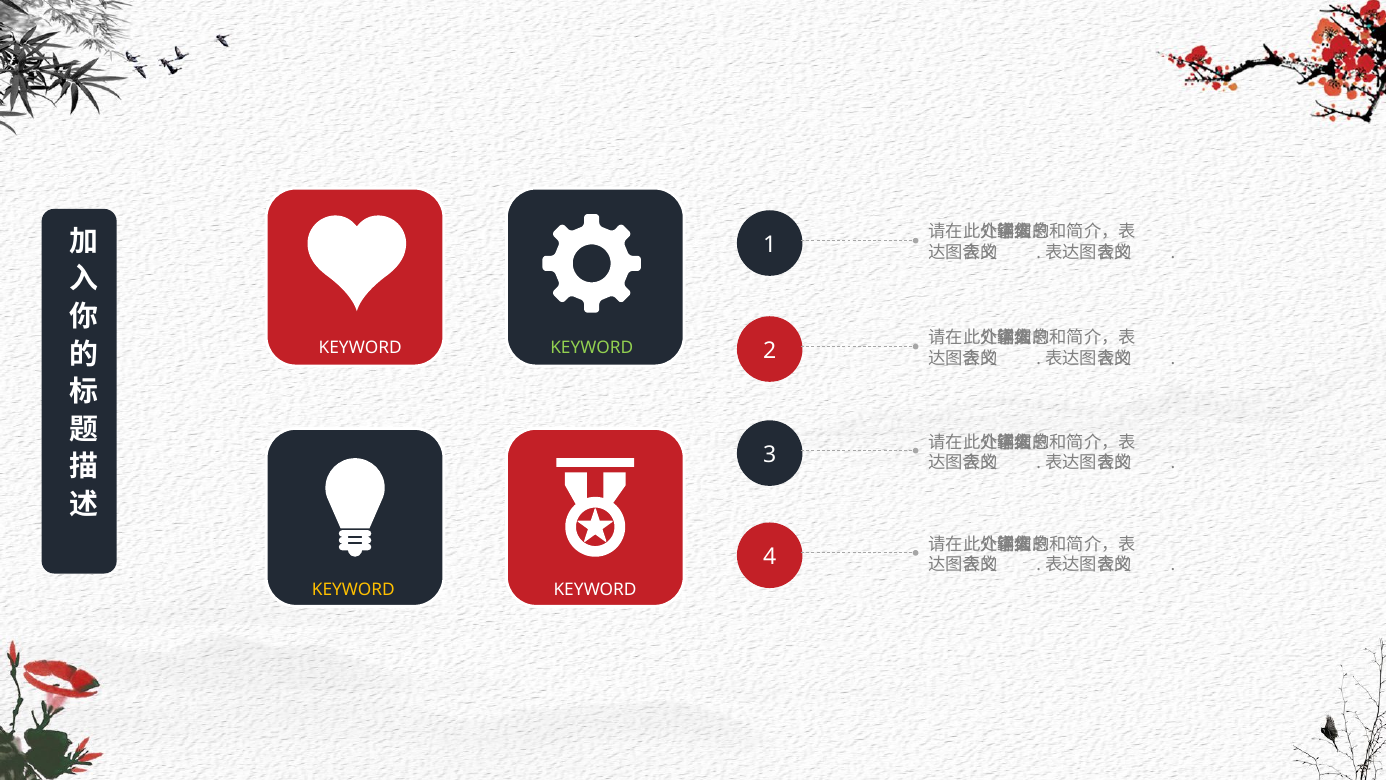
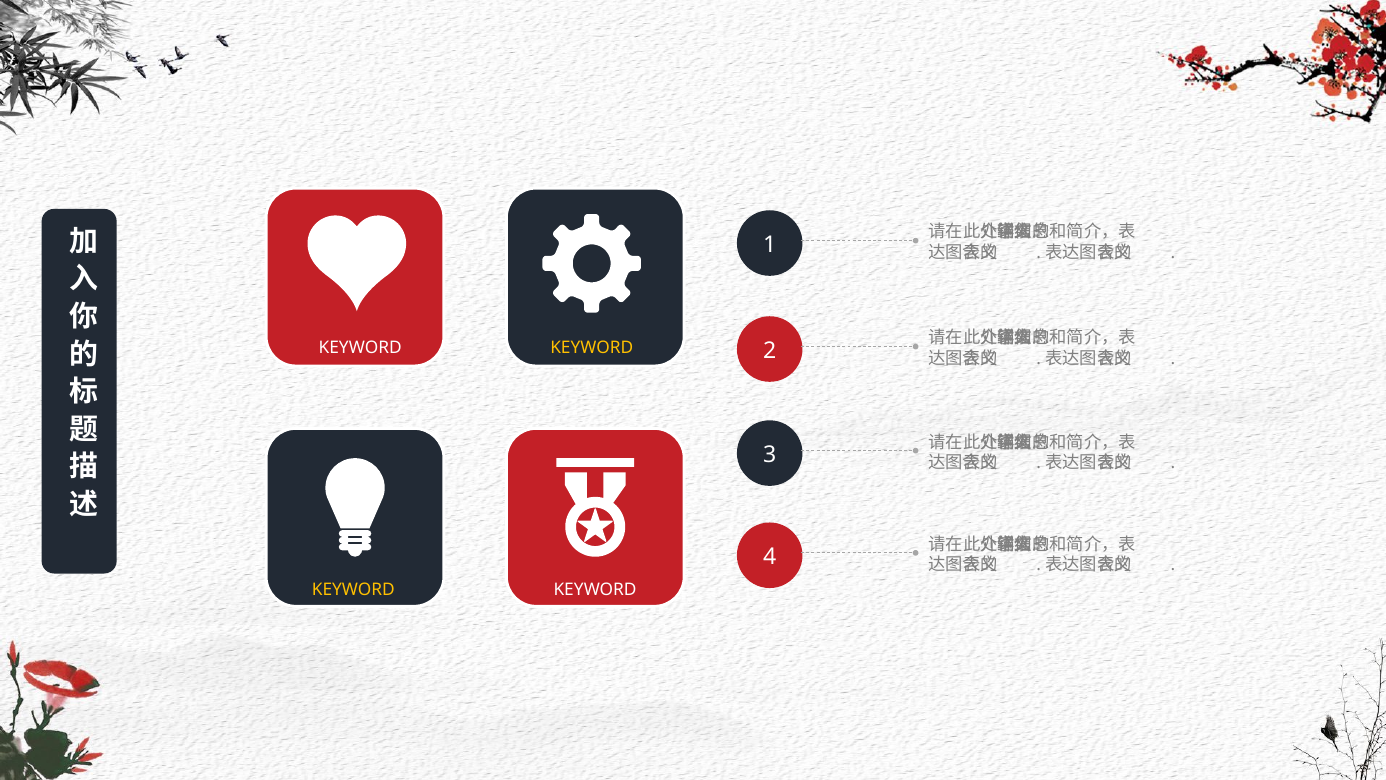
KEYWORD colour: light green -> yellow (592, 348)
